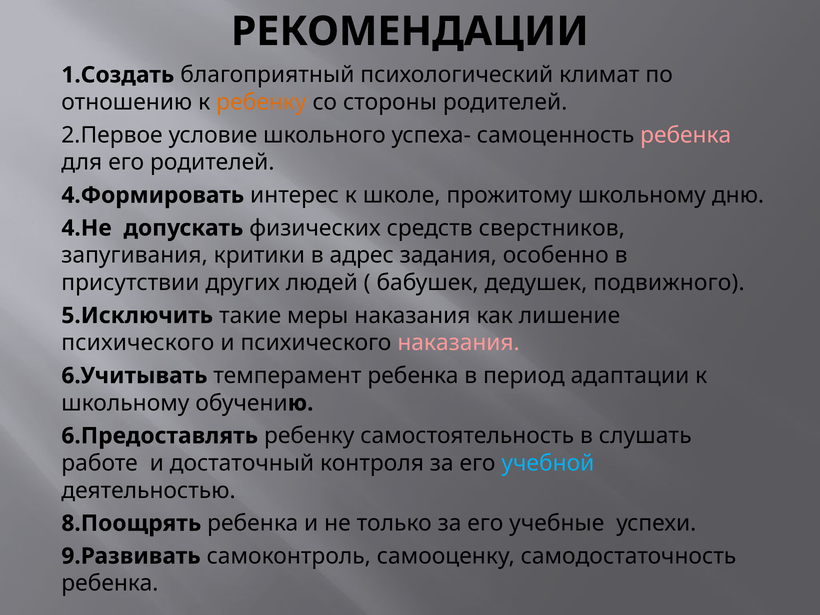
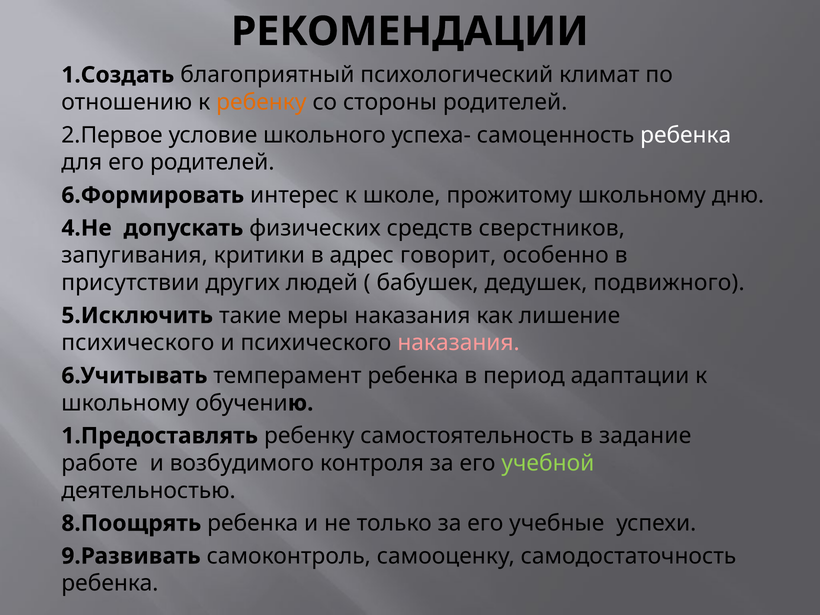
ребенка colour: pink -> white (686, 135)
4.Формировать: 4.Формировать -> 6.Формировать (153, 195)
задания: задания -> говорит (448, 255)
6.Предоставлять: 6.Предоставлять -> 1.Предоставлять (160, 436)
слушать: слушать -> задание (645, 436)
достаточный: достаточный -> возбудимого (242, 463)
учебной colour: light blue -> light green (548, 463)
